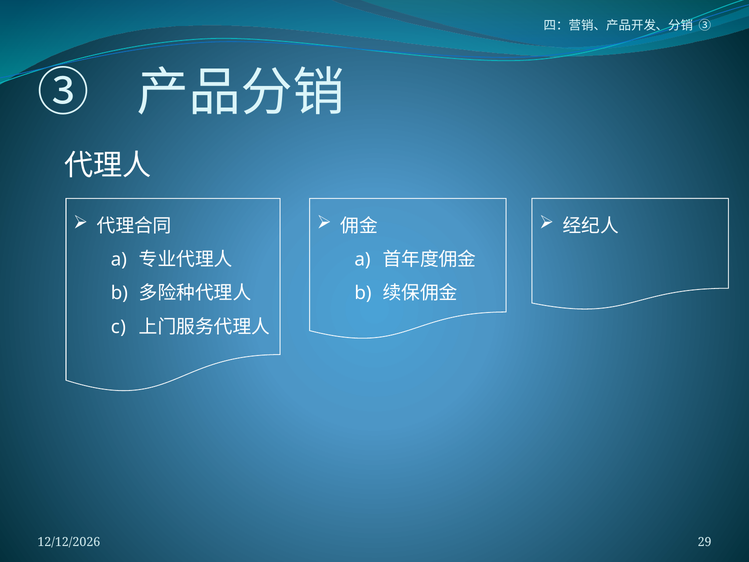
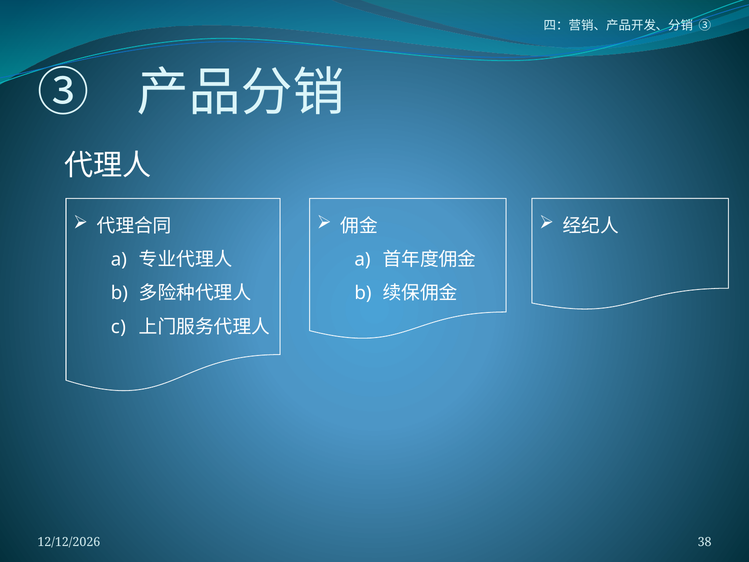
29: 29 -> 38 (705, 542)
